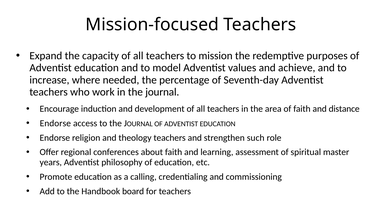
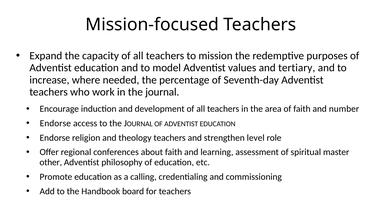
achieve: achieve -> tertiary (297, 68)
distance: distance -> number (344, 109)
such: such -> level (256, 138)
years: years -> other (51, 162)
